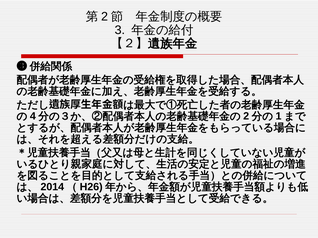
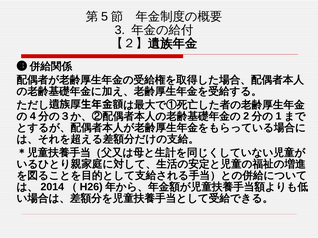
2: 2 -> 5 (105, 17)
